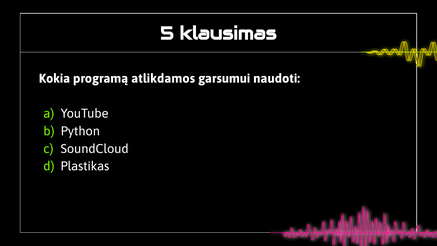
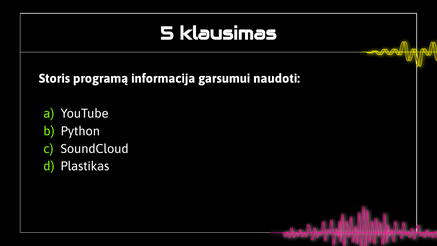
Kokia: Kokia -> Storis (54, 78)
atlikdamos: atlikdamos -> informacija (163, 78)
